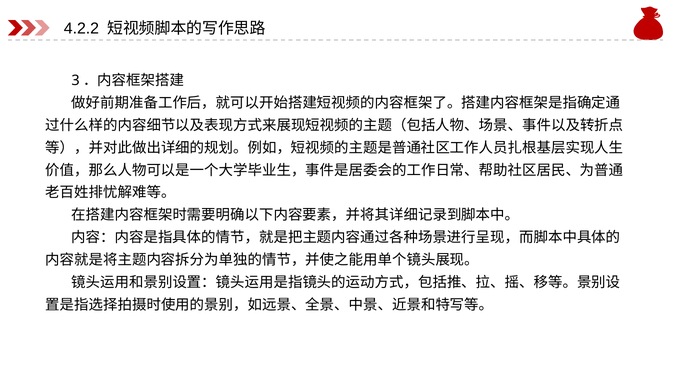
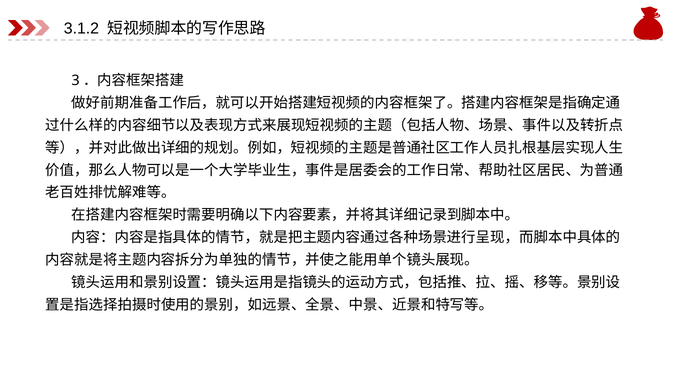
4.2.2: 4.2.2 -> 3.1.2 (81, 28)
